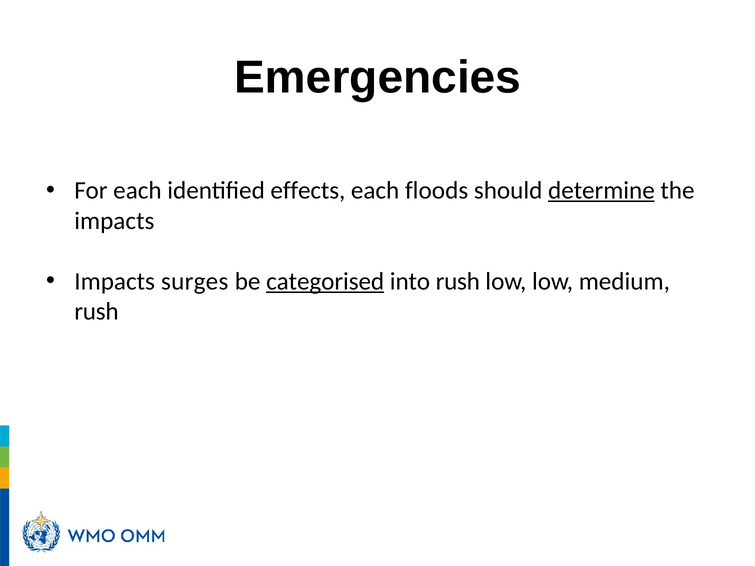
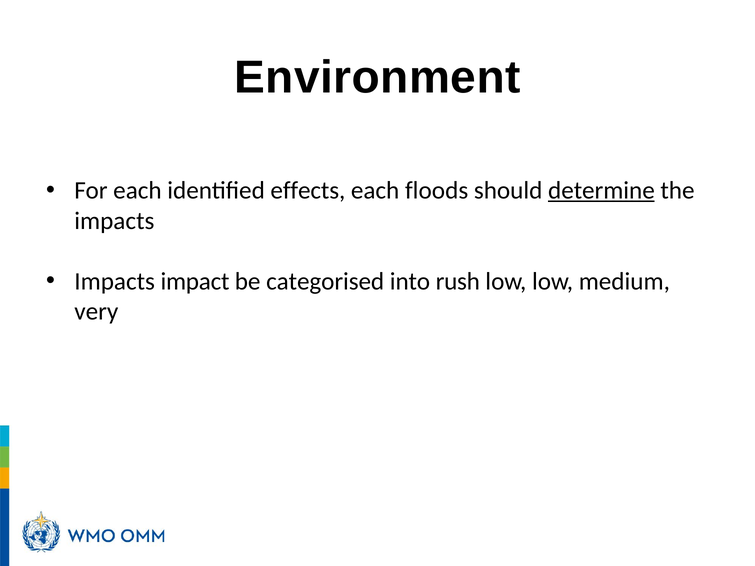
Emergencies: Emergencies -> Environment (377, 78)
surges: surges -> impact (195, 281)
categorised underline: present -> none (325, 281)
rush: rush -> very (96, 312)
